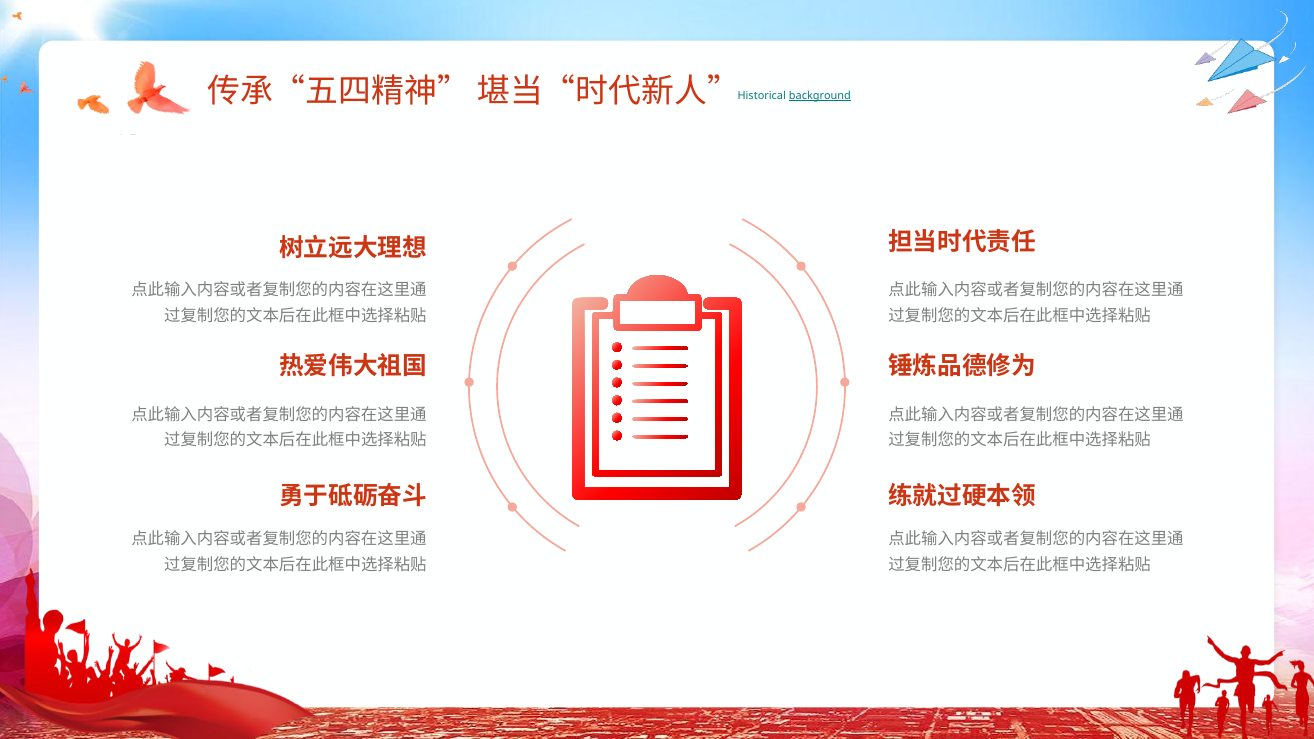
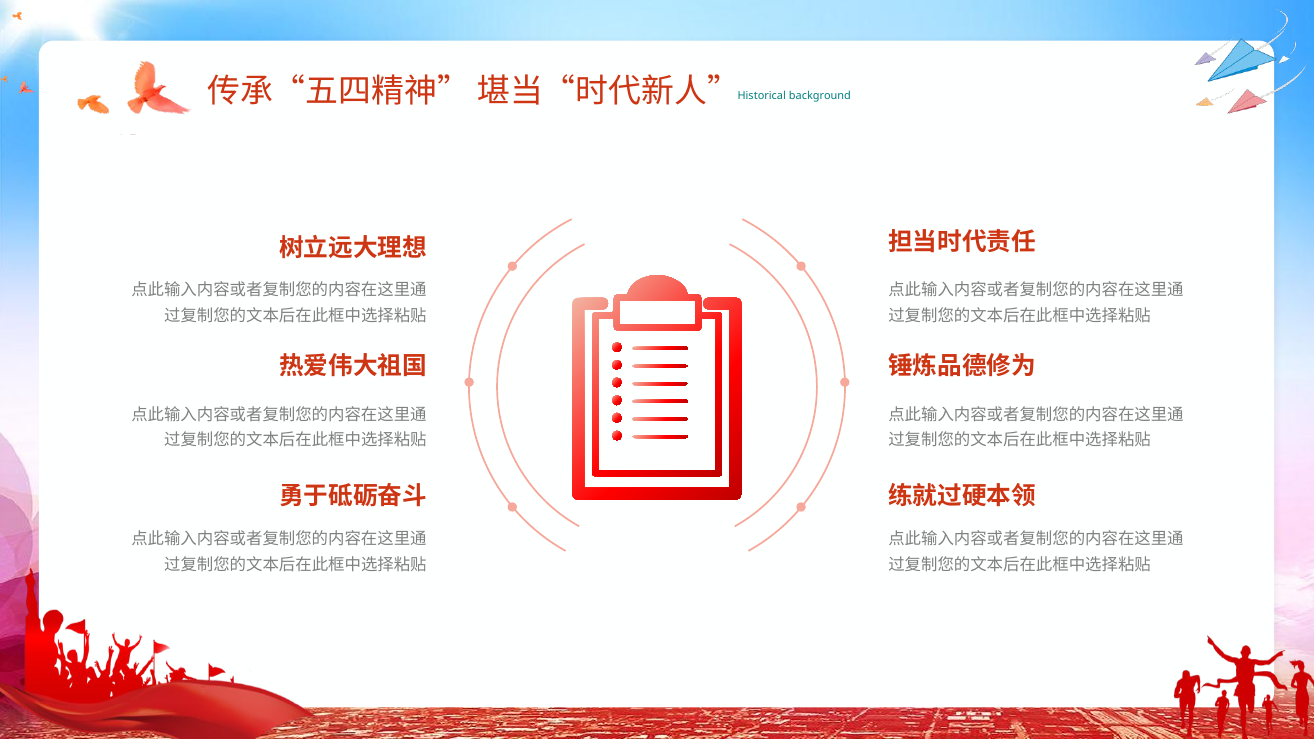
background underline: present -> none (820, 96)
